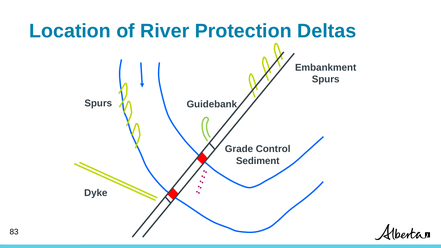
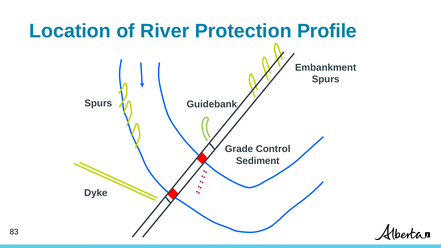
Deltas: Deltas -> Profile (327, 31)
